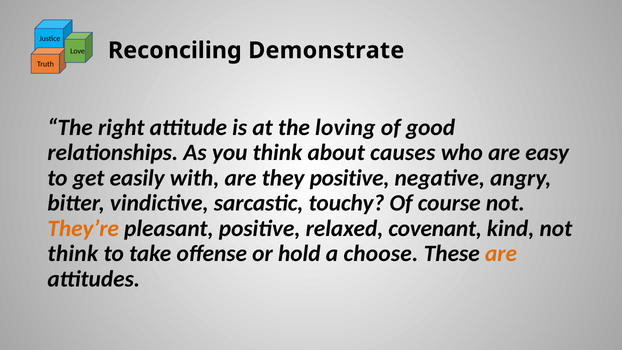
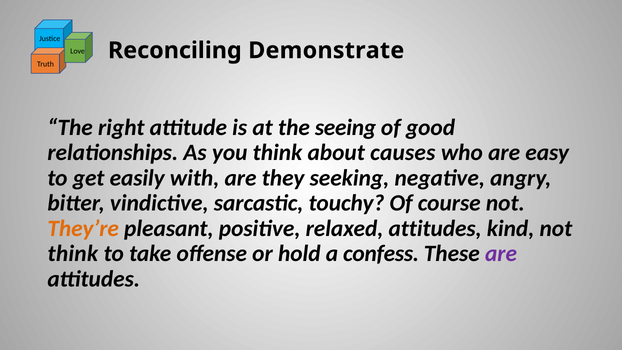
loving: loving -> seeing (346, 128)
they positive: positive -> seeking (349, 178)
relaxed covenant: covenant -> attitudes (435, 228)
choose: choose -> confess (381, 254)
are colour: orange -> purple (501, 254)
